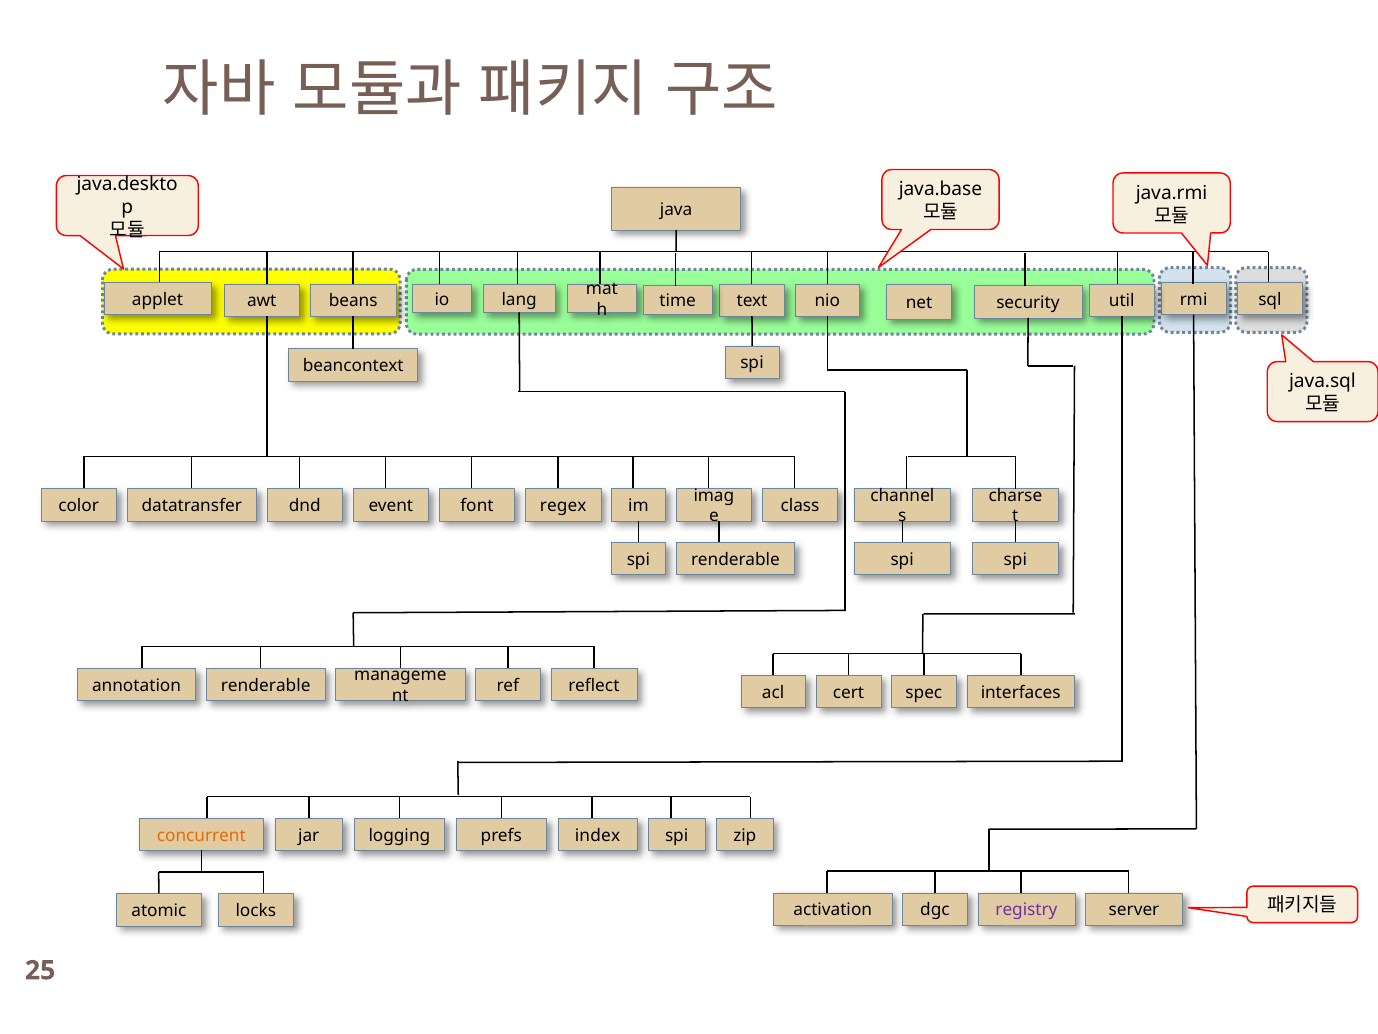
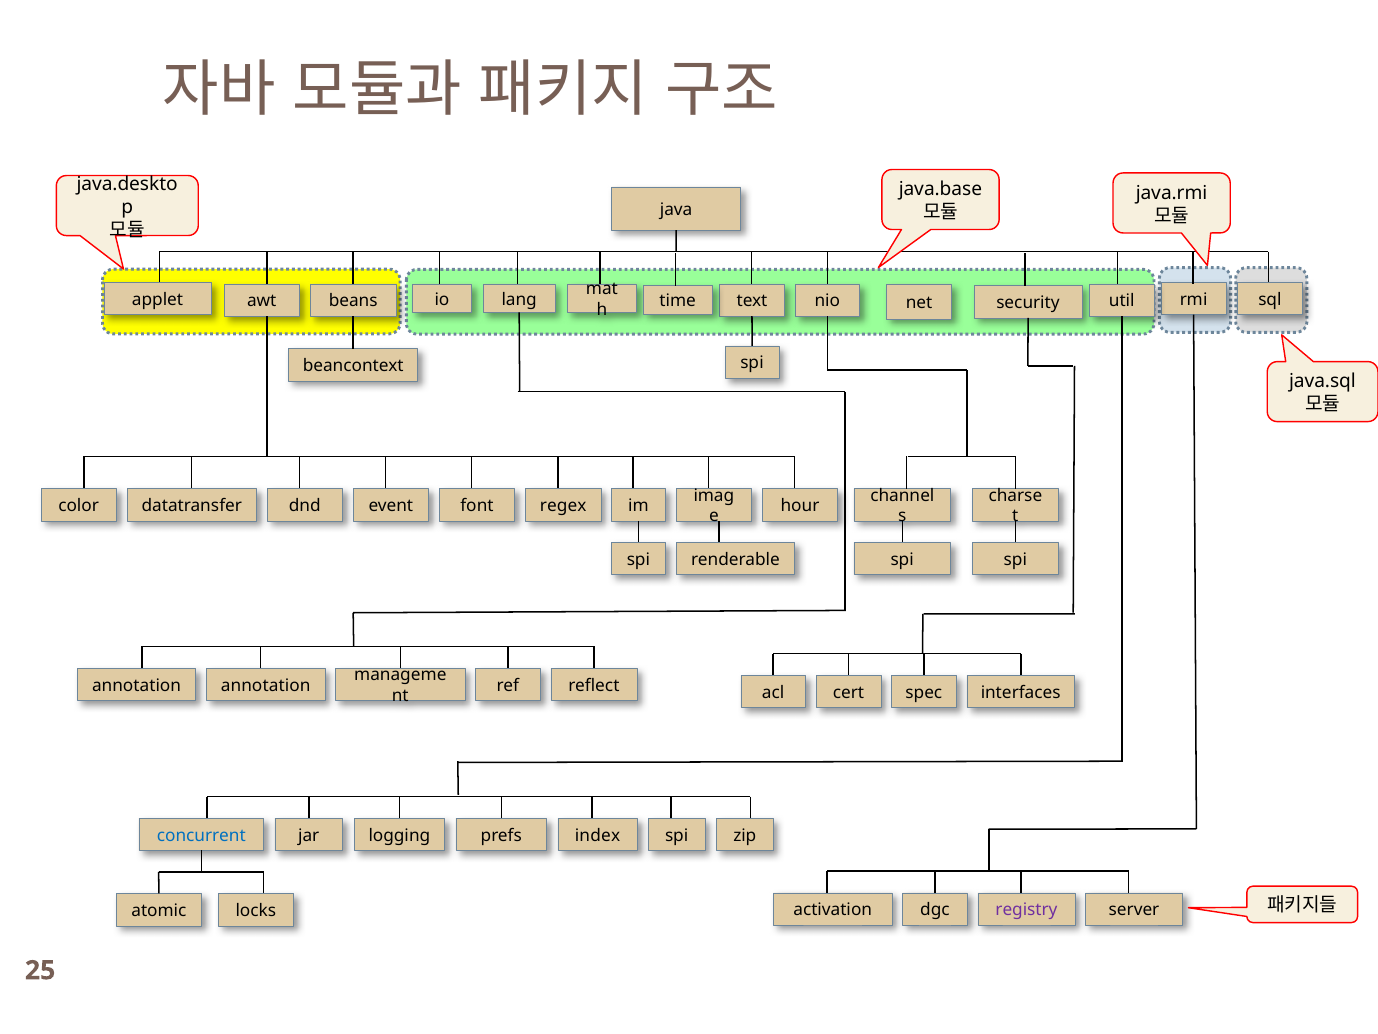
class: class -> hour (800, 506)
annotation renderable: renderable -> annotation (266, 685)
concurrent colour: orange -> blue (201, 835)
